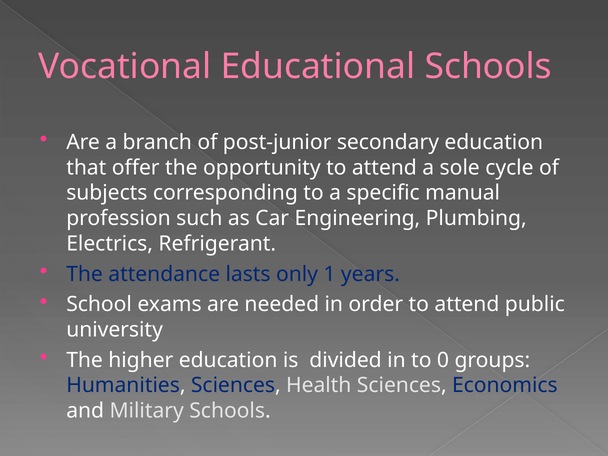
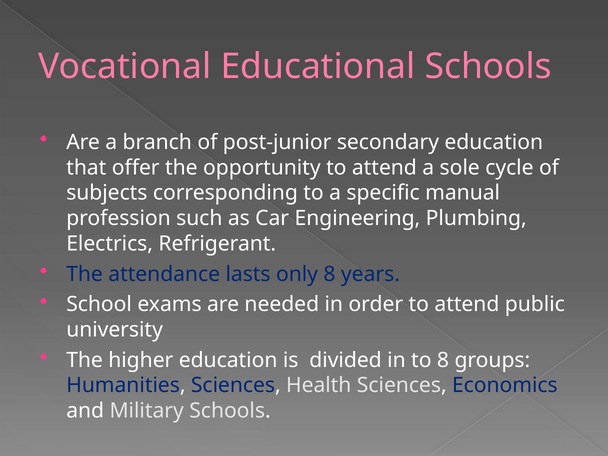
only 1: 1 -> 8 (329, 274)
to 0: 0 -> 8 (443, 360)
